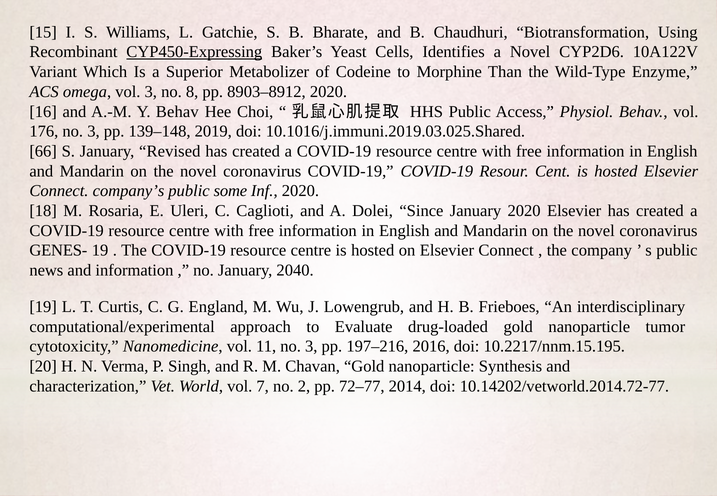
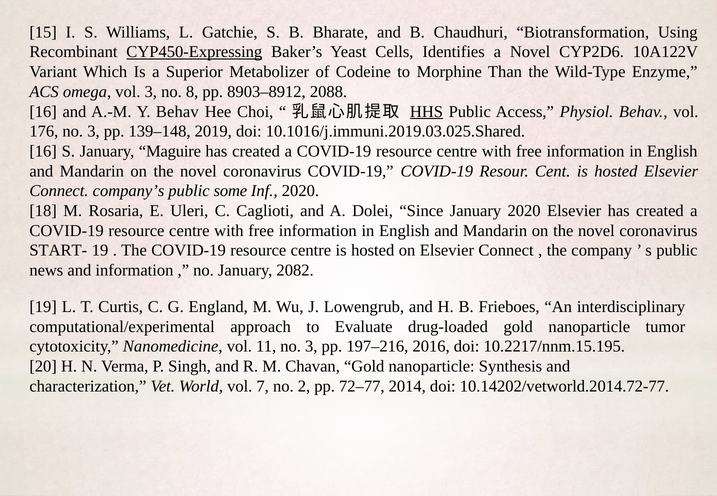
8903–8912 2020: 2020 -> 2088 (328, 92)
HHS underline: none -> present (426, 112)
66: 66 -> 16 (43, 151)
Revised: Revised -> Maguire (170, 151)
GENES-: GENES- -> START- (58, 251)
2040: 2040 -> 2082 (295, 270)
